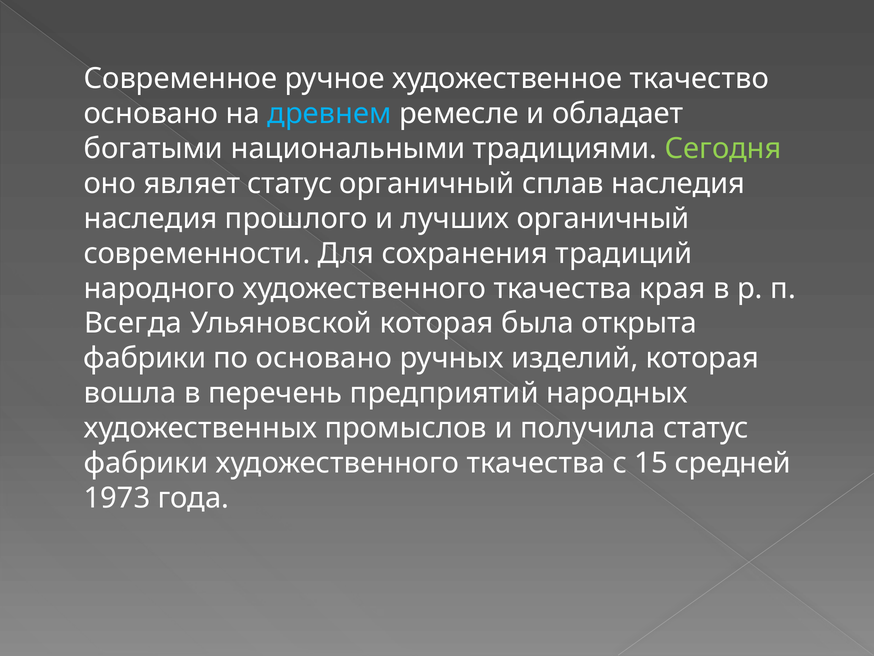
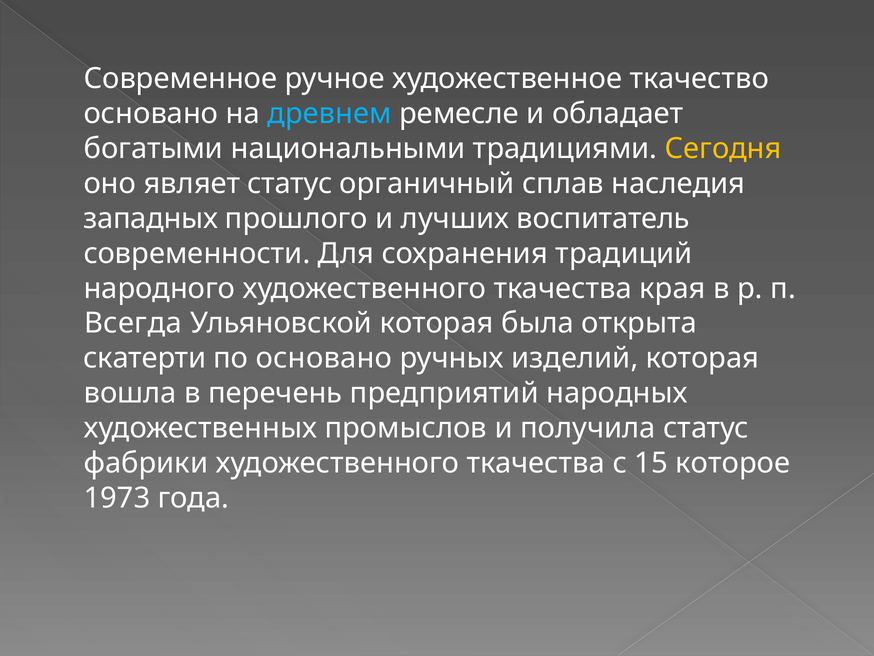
Сегодня colour: light green -> yellow (723, 148)
наследия: наследия -> западных (151, 218)
лучших органичный: органичный -> воспитатель (603, 218)
фабрики: фабрики -> скатерти (145, 358)
средней: средней -> которое (733, 463)
